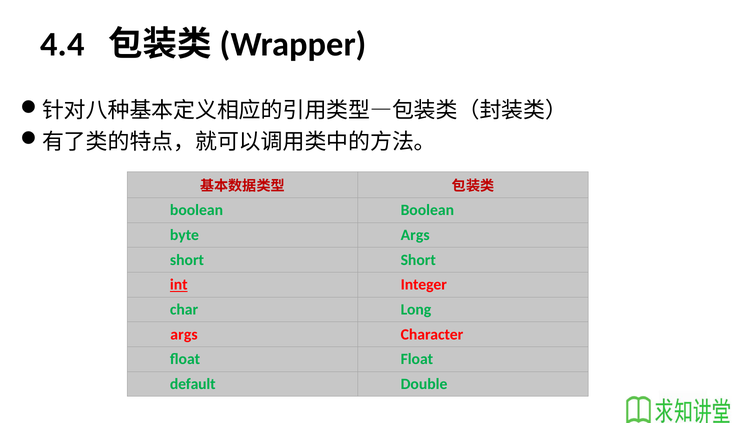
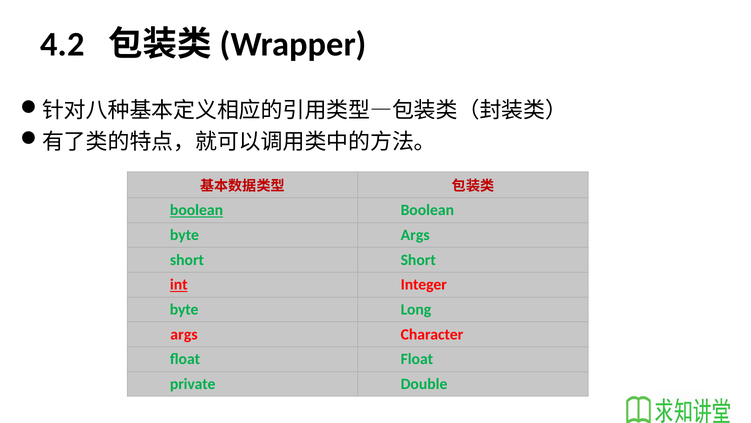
4.4: 4.4 -> 4.2 (62, 44)
boolean underline: none -> present (197, 210)
char: char -> byte (184, 309)
default: default -> private (193, 384)
